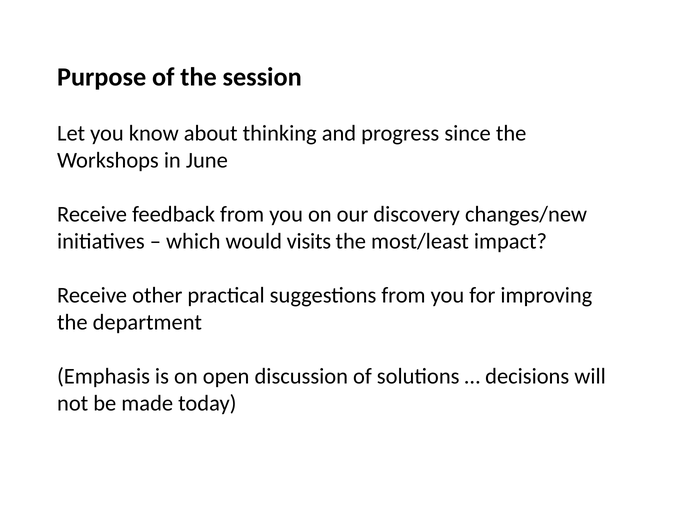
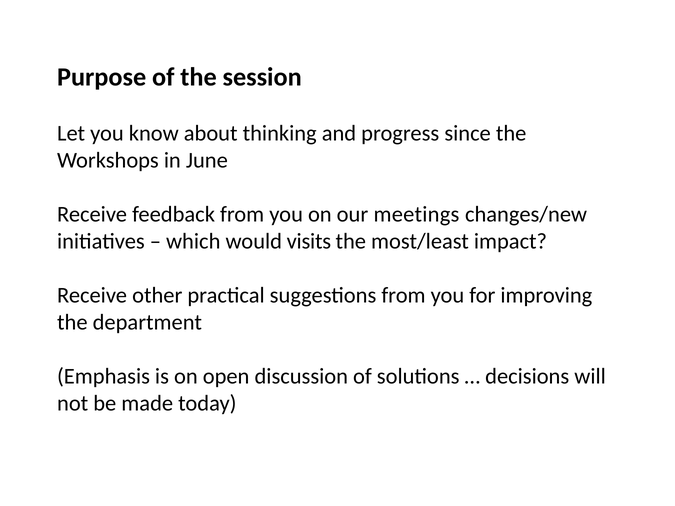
discovery: discovery -> meetings (416, 214)
